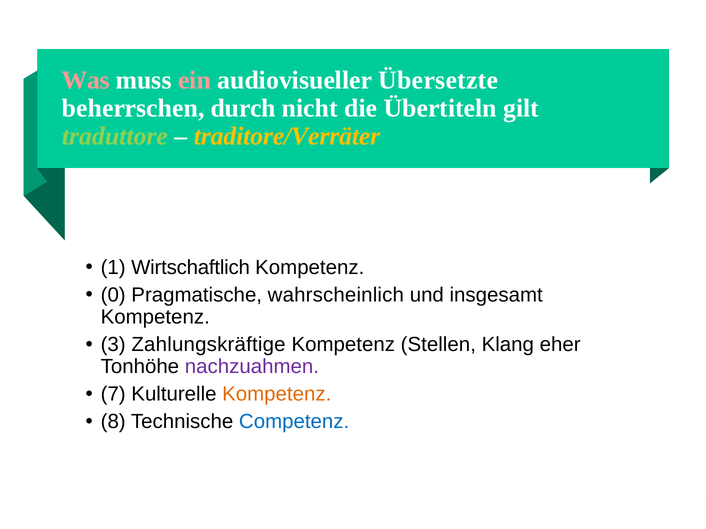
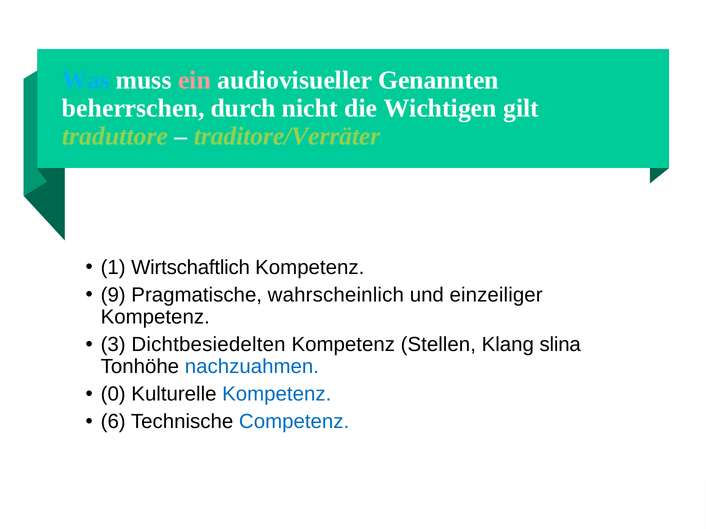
Was colour: pink -> light blue (86, 81)
Übersetzte: Übersetzte -> Genannten (438, 81)
Übertiteln: Übertiteln -> Wichtigen (440, 108)
traditore/Verräter colour: yellow -> light green (287, 136)
0: 0 -> 9 (113, 295)
insgesamt: insgesamt -> einzeiliger (496, 295)
Zahlungskräftige: Zahlungskräftige -> Dichtbesiedelten (209, 345)
eher: eher -> slina (560, 345)
nachzuahmen colour: purple -> blue (252, 367)
7: 7 -> 0 (113, 394)
Kompetenz colour: orange -> blue (277, 394)
8: 8 -> 6 (113, 422)
